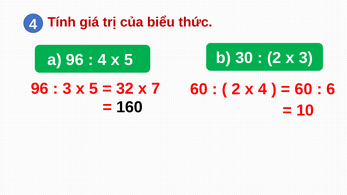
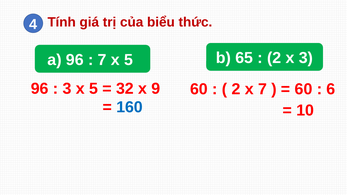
4: 4 -> 7 (102, 60)
30: 30 -> 65 (244, 58)
7: 7 -> 9 (156, 89)
x 4: 4 -> 7 (262, 89)
160 colour: black -> blue (130, 107)
